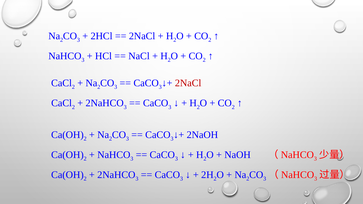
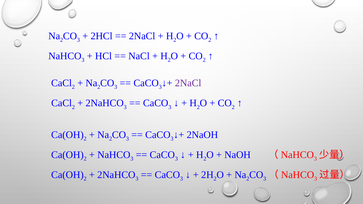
2NaCl colour: red -> purple (188, 83)
